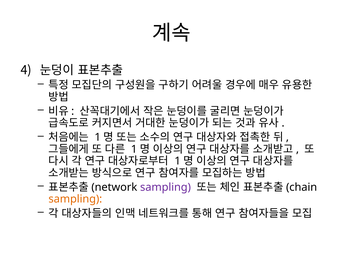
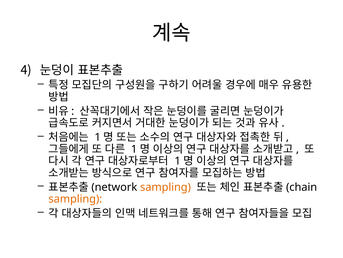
sampling colour: purple -> orange (165, 187)
